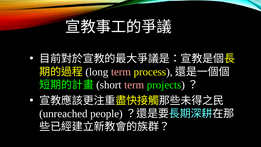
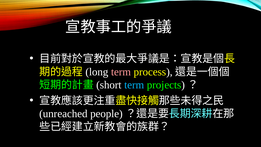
term colour: pink -> light blue (134, 85)
